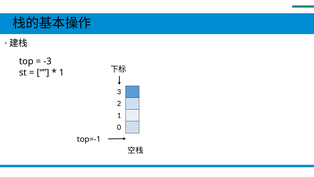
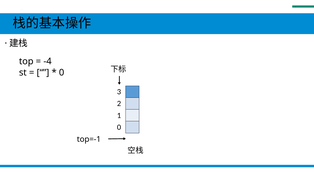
-3: -3 -> -4 (47, 61)
1: 1 -> 0 (62, 72)
